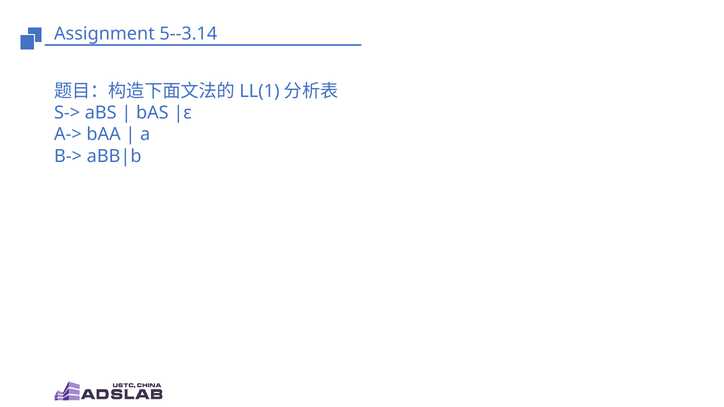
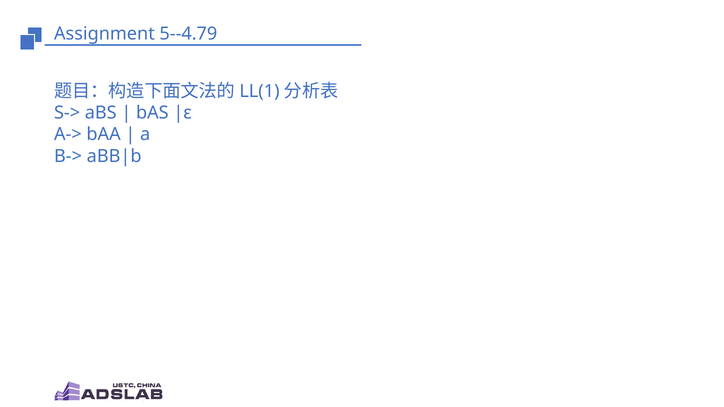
5--3.14: 5--3.14 -> 5--4.79 (188, 34)
